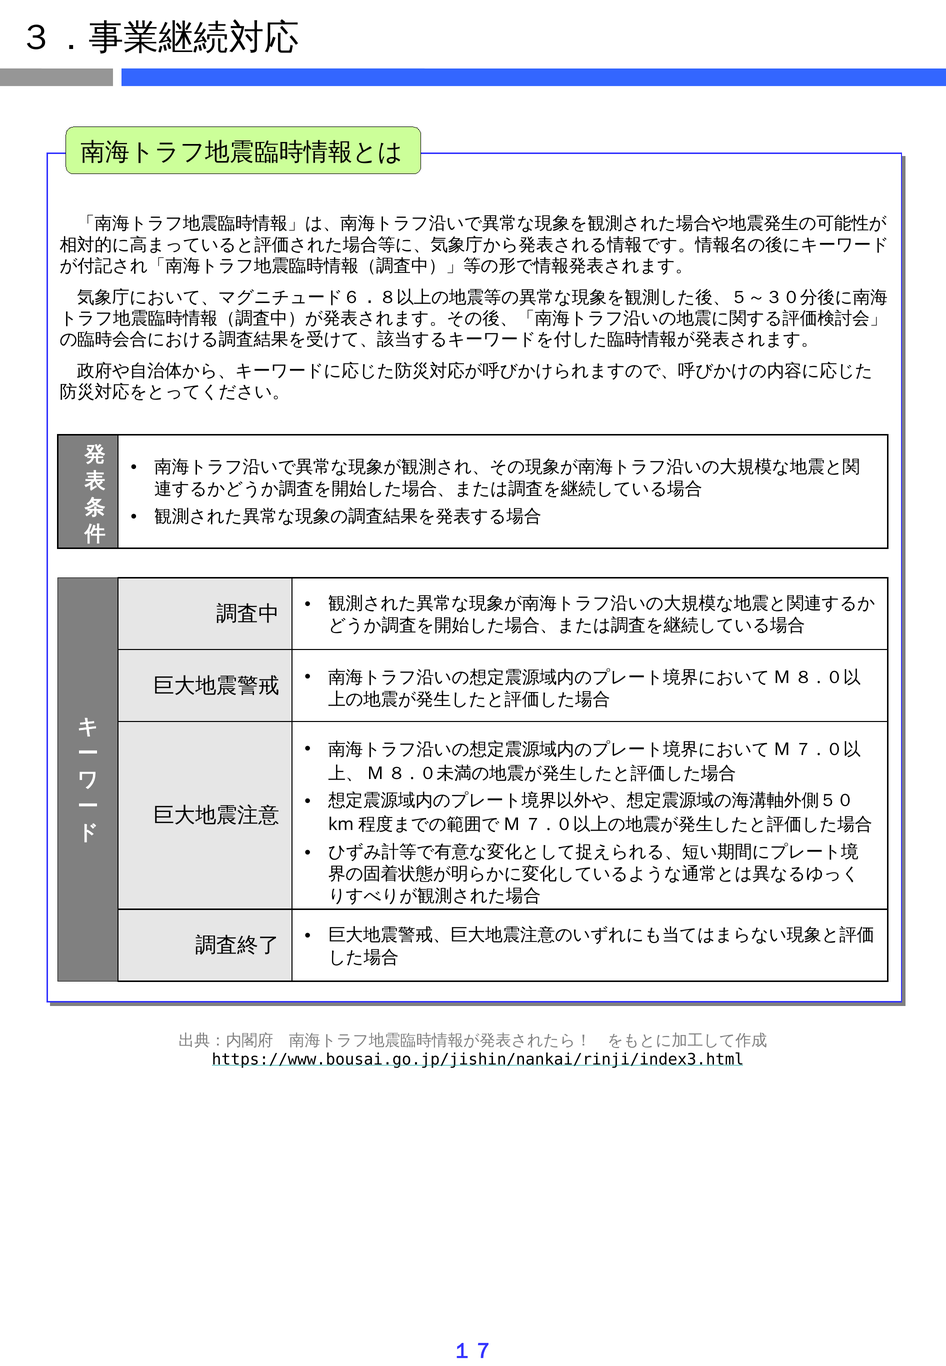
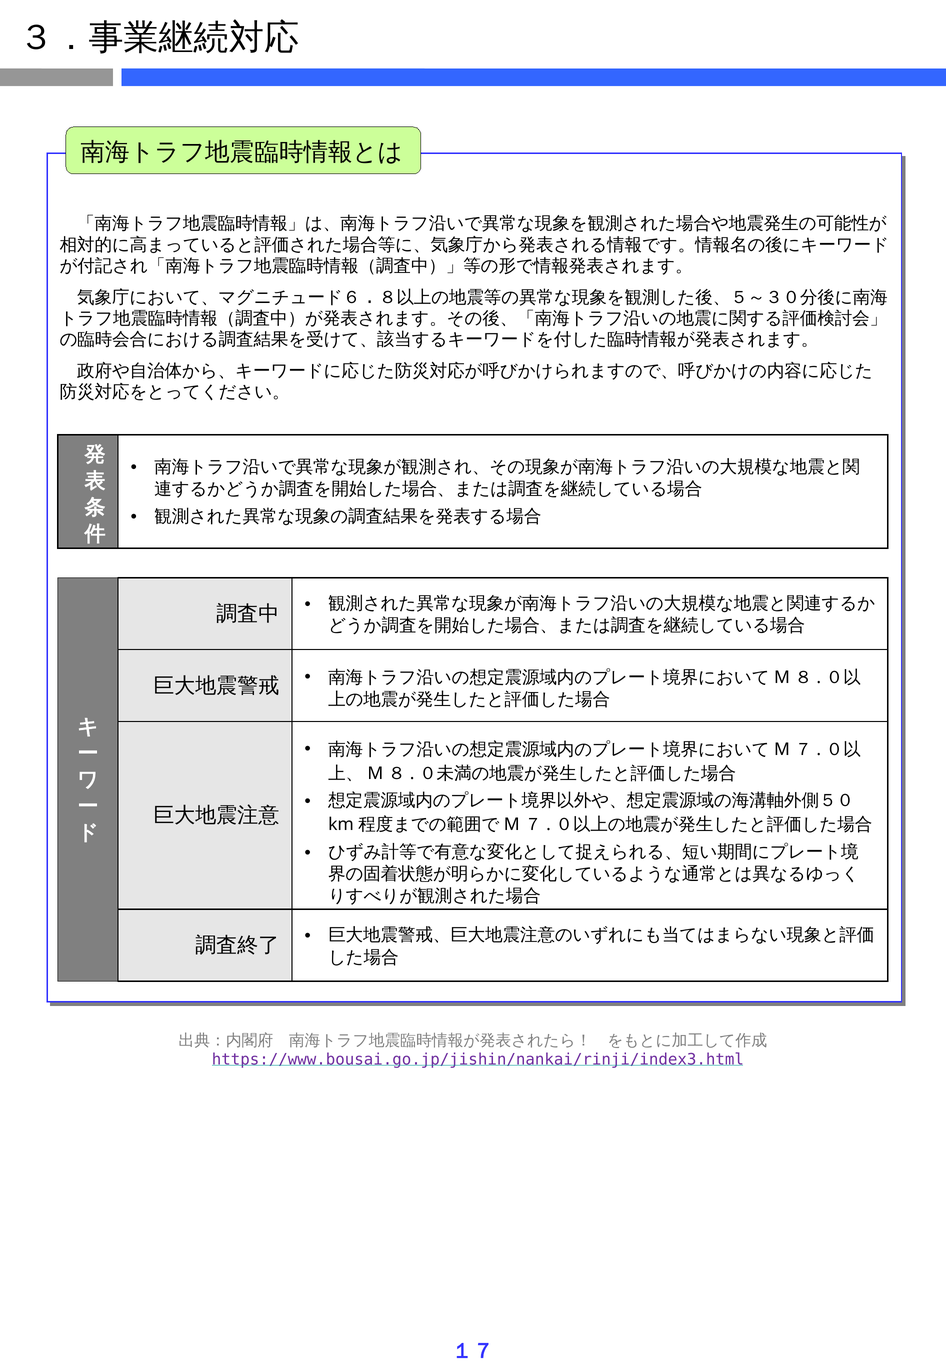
https://www.bousai.go.jp/jishin/nankai/rinji/index3.html colour: black -> purple (478, 1060)
